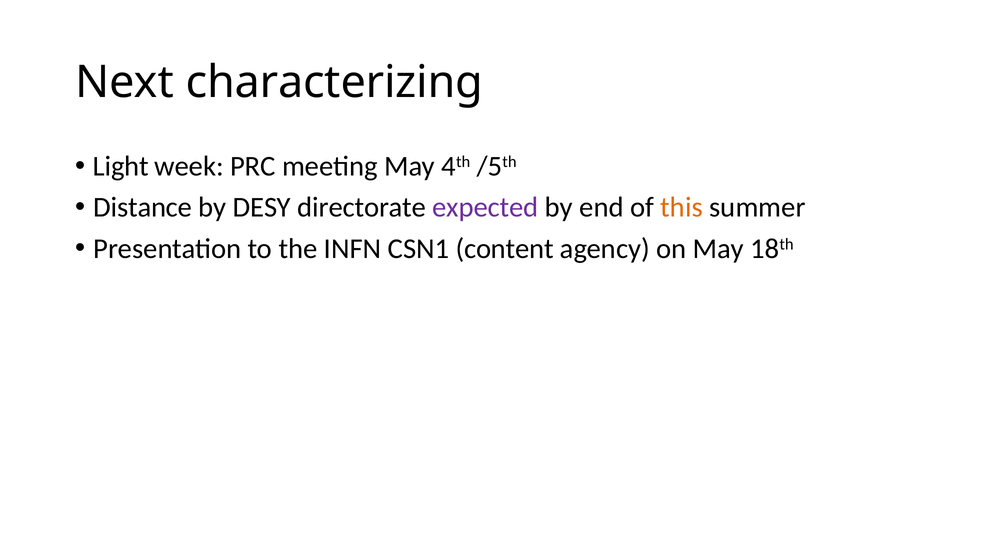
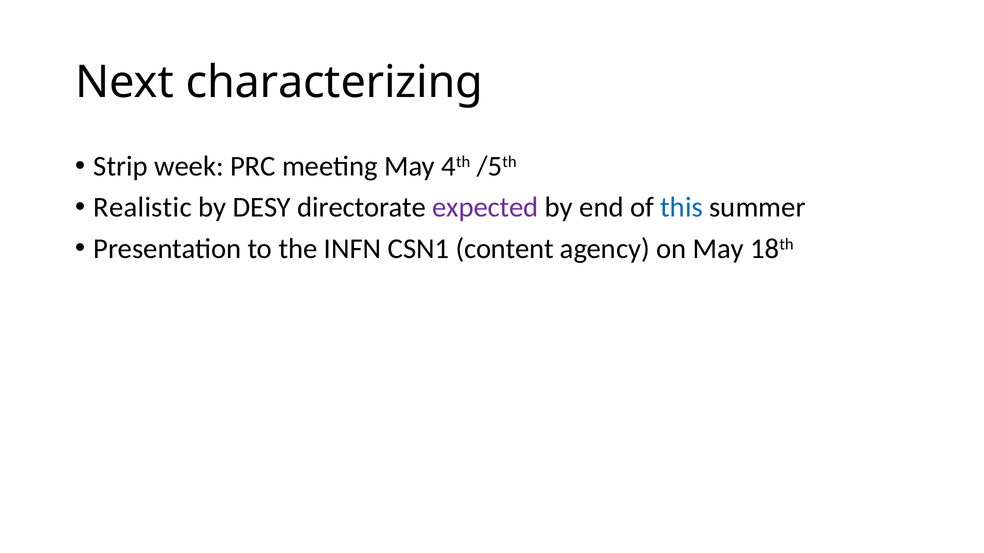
Light: Light -> Strip (121, 166)
Distance: Distance -> Realistic (143, 208)
this colour: orange -> blue (682, 208)
